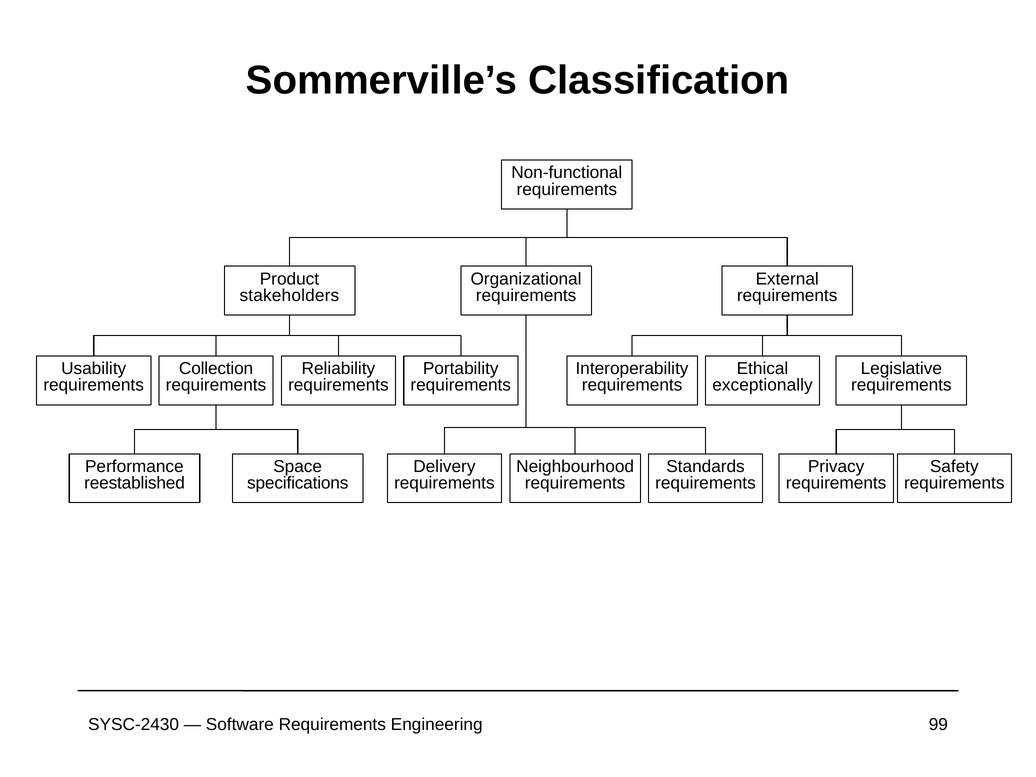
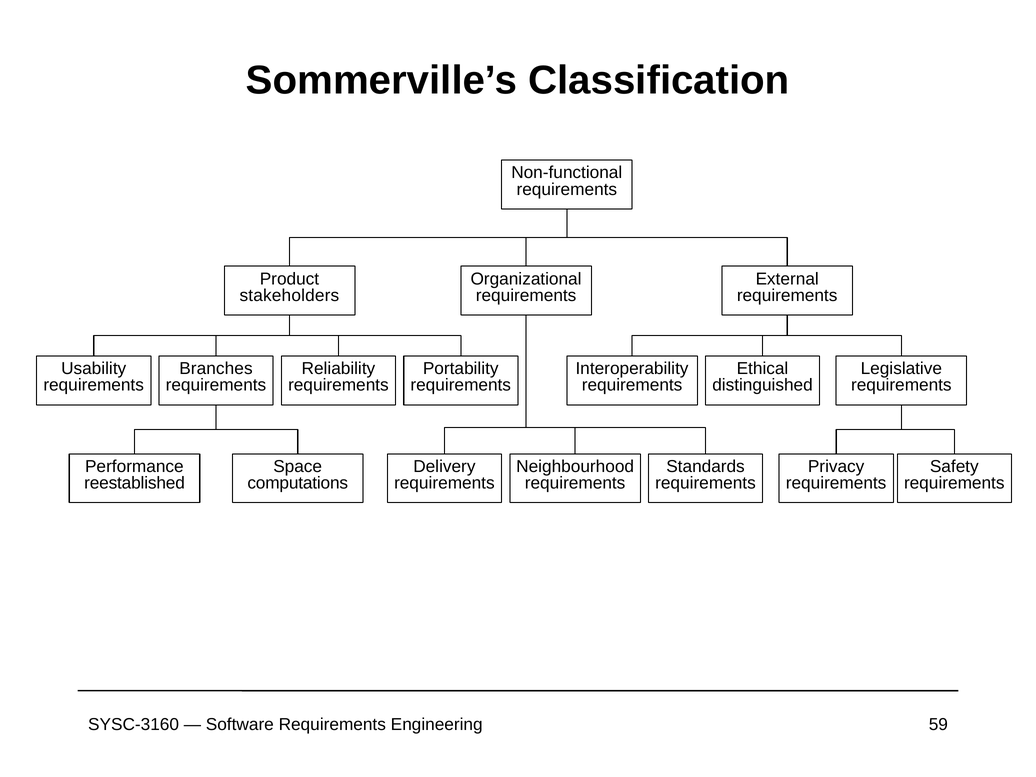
Collection: Collection -> Branches (216, 369)
exceptionally: exceptionally -> distinguished (763, 385)
specifications: specifications -> computations (298, 483)
SYSC-2430: SYSC-2430 -> SYSC-3160 (134, 725)
99: 99 -> 59 (938, 725)
